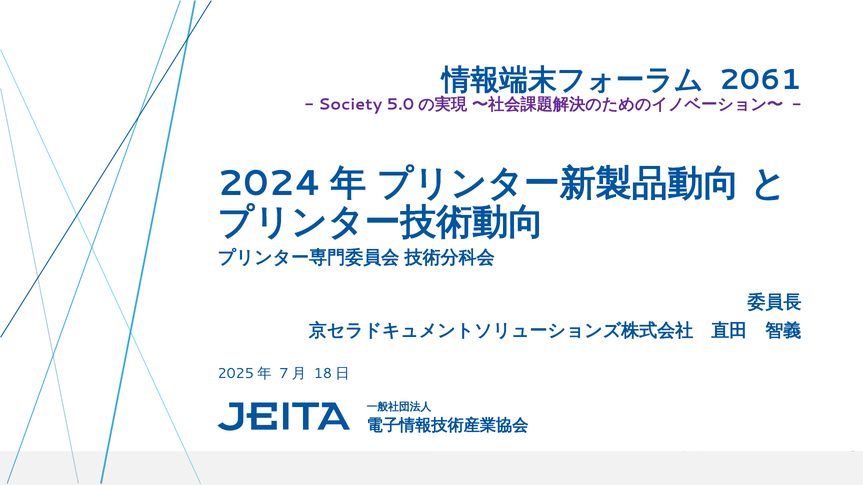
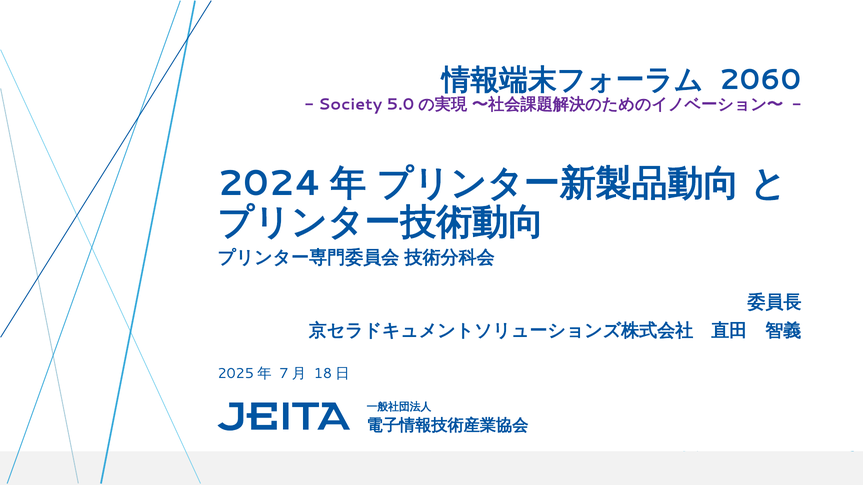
2061: 2061 -> 2060 (760, 80)
